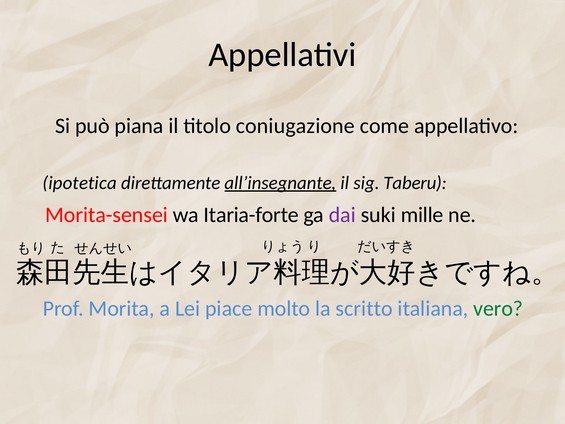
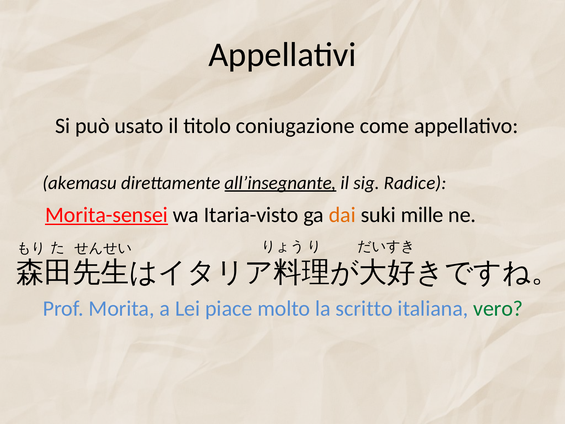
piana: piana -> usato (139, 126)
ipotetica: ipotetica -> akemasu (80, 183)
Taberu: Taberu -> Radice (415, 183)
Morita-sensei underline: none -> present (107, 215)
Itaria-forte: Itaria-forte -> Itaria-visto (251, 215)
dai colour: purple -> orange (342, 215)
